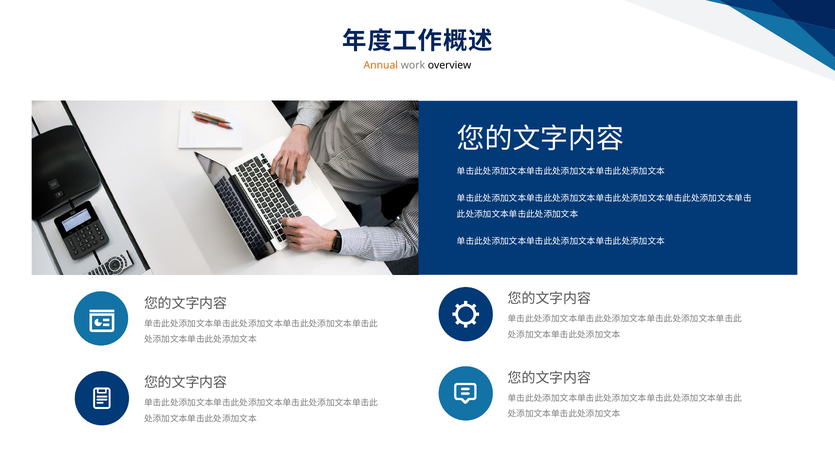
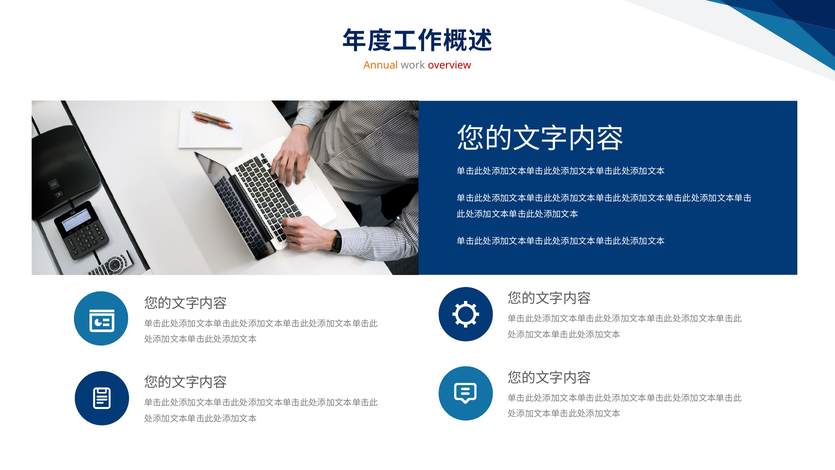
overview colour: black -> red (450, 65)
